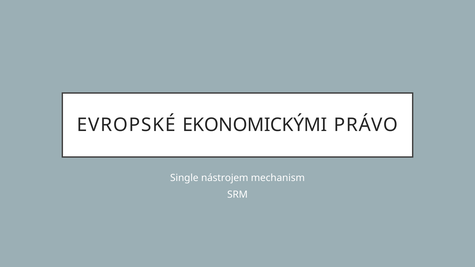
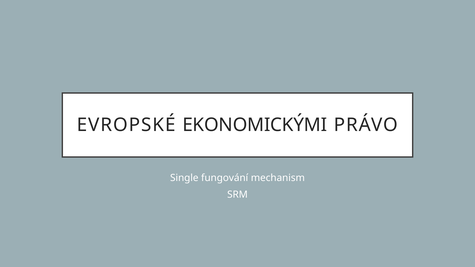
nástrojem: nástrojem -> fungování (225, 178)
